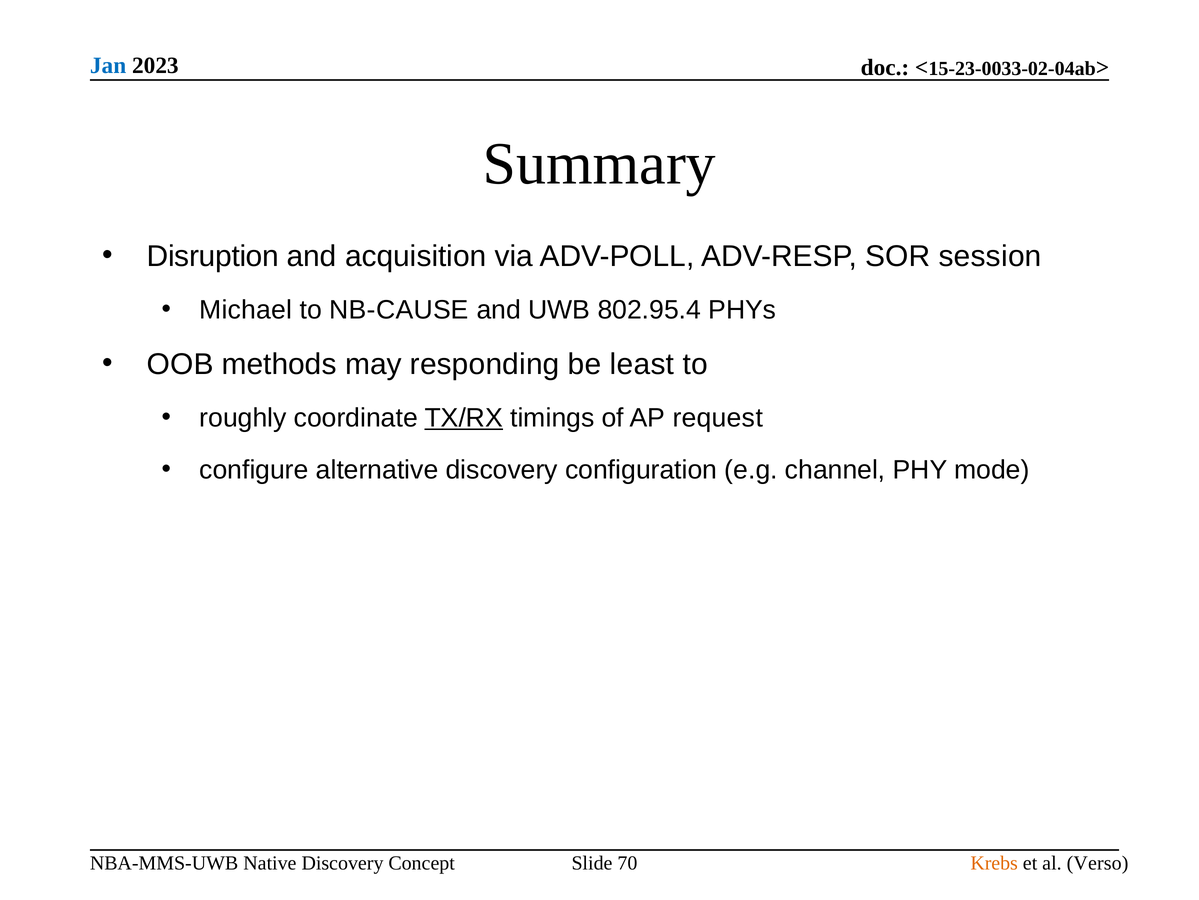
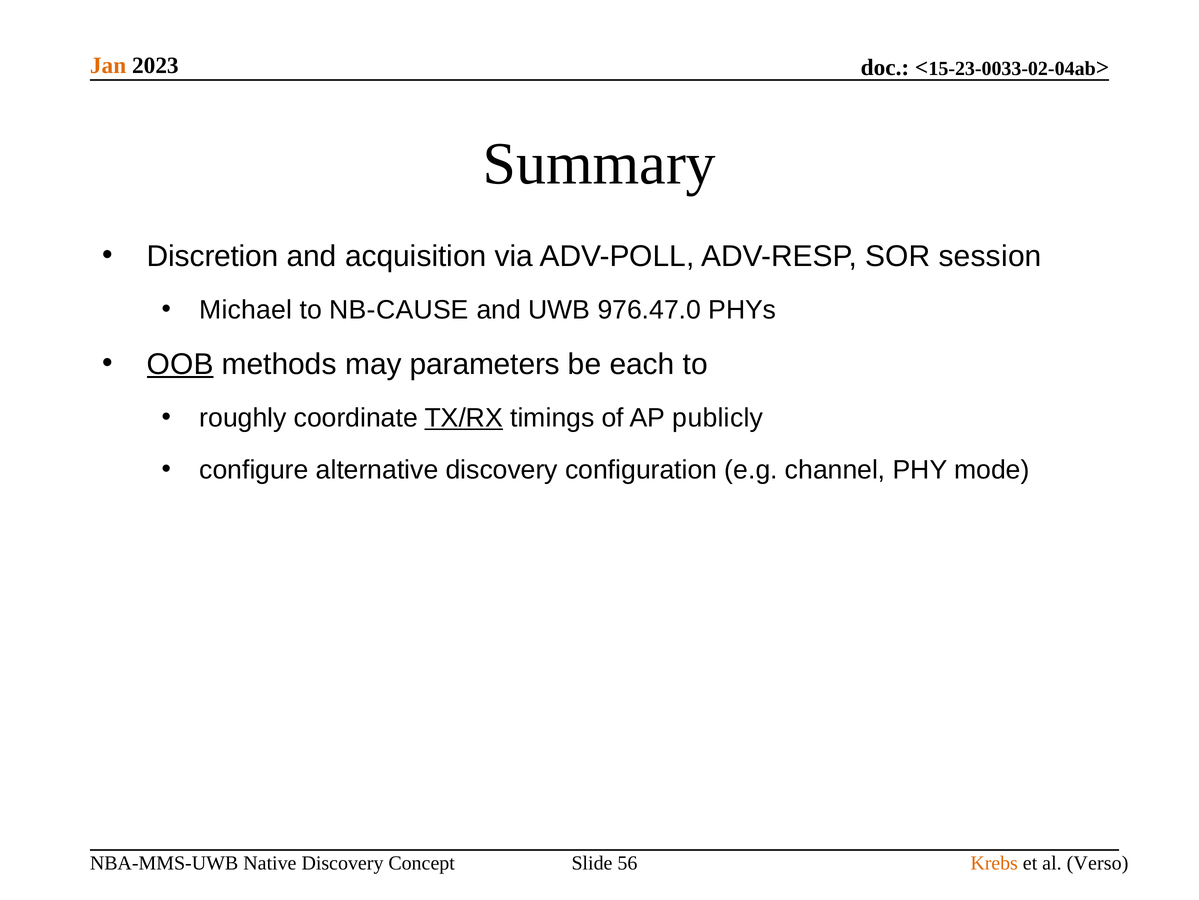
Jan colour: blue -> orange (108, 65)
Disruption: Disruption -> Discretion (213, 256)
802.95.4: 802.95.4 -> 976.47.0 (649, 310)
OOB underline: none -> present (180, 364)
responding: responding -> parameters (485, 364)
least: least -> each (642, 364)
request: request -> publicly (718, 418)
70: 70 -> 56 (627, 862)
